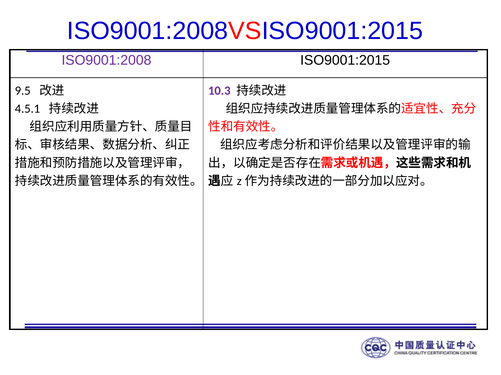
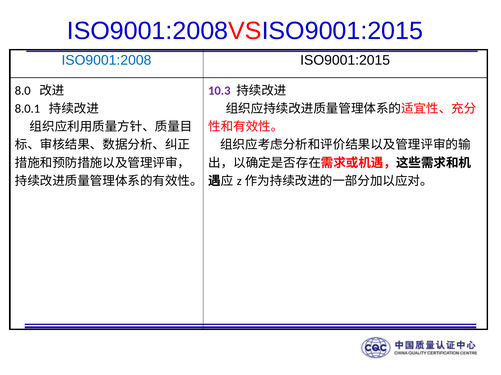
ISO9001:2008 colour: purple -> blue (106, 60)
9.5: 9.5 -> 8.0 (23, 91)
4.5.1: 4.5.1 -> 8.0.1 (27, 109)
